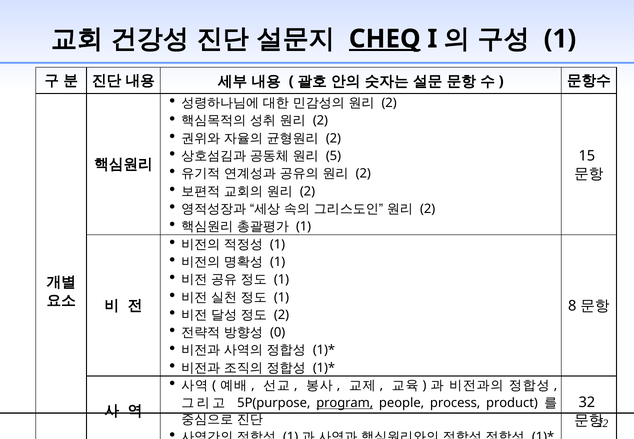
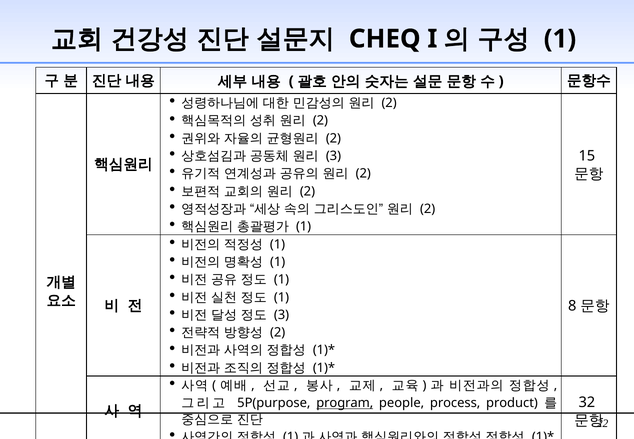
CHEQ underline: present -> none (385, 39)
5: 5 -> 3 (333, 156)
2: 2 -> 3 (282, 315)
0: 0 -> 2 (278, 332)
